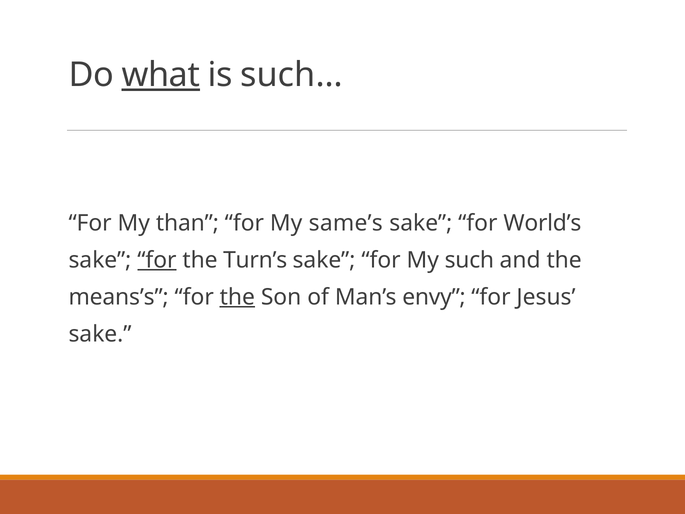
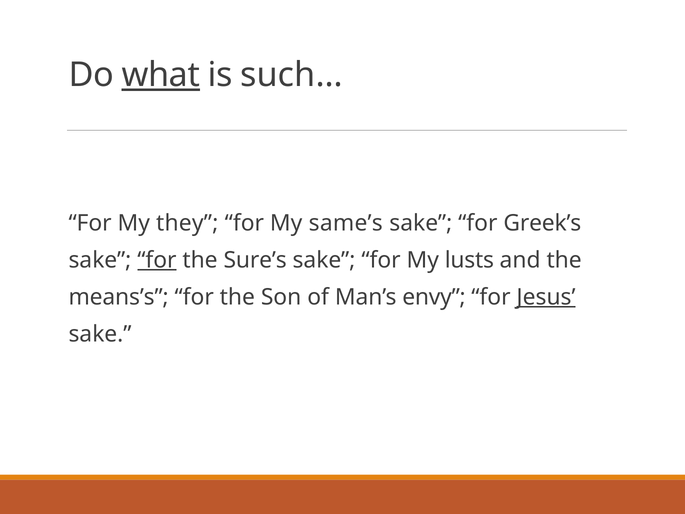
than: than -> they (187, 223)
World’s: World’s -> Greek’s (542, 223)
Turn’s: Turn’s -> Sure’s (255, 260)
such: such -> lusts (469, 260)
the underline: present -> none (237, 297)
Jesus underline: none -> present (546, 297)
